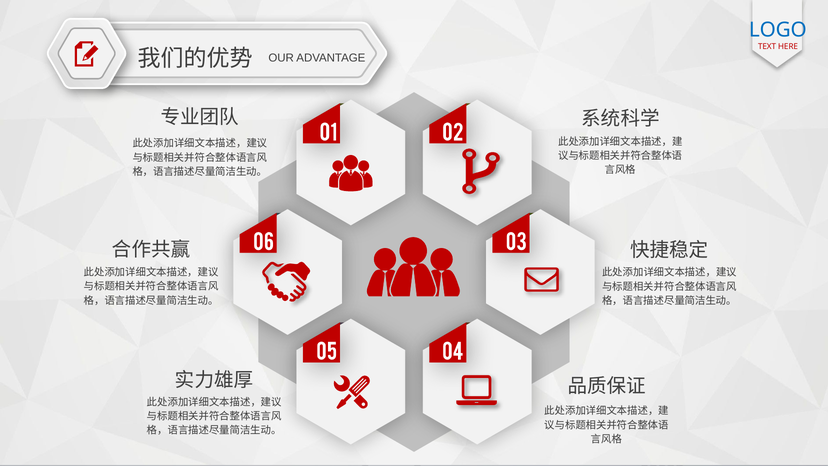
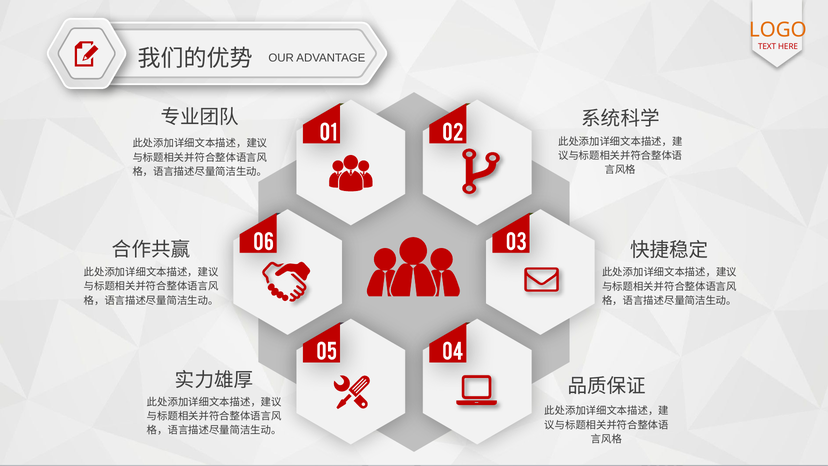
LOGO colour: blue -> orange (778, 30)
